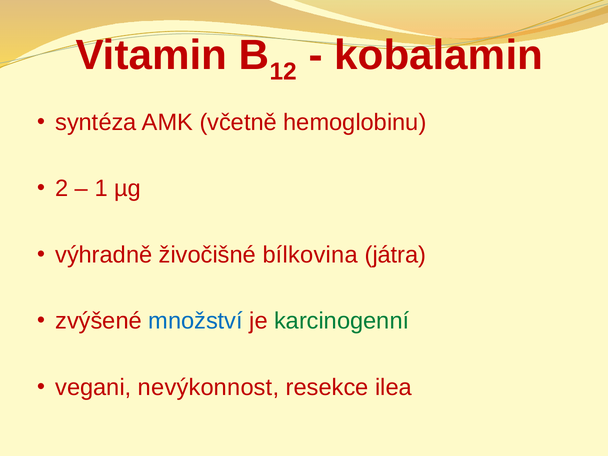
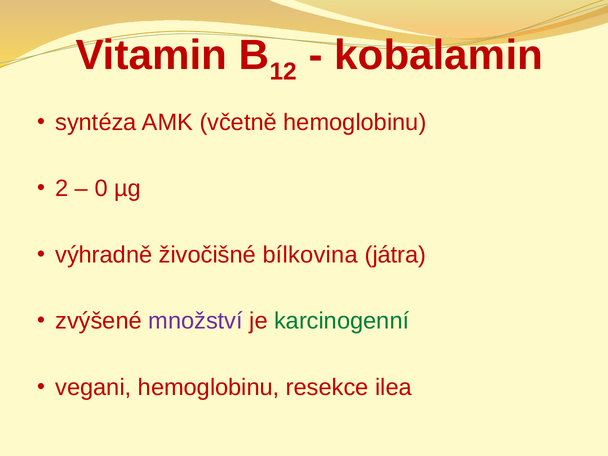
1: 1 -> 0 (101, 189)
množství colour: blue -> purple (196, 321)
vegani nevýkonnost: nevýkonnost -> hemoglobinu (209, 387)
